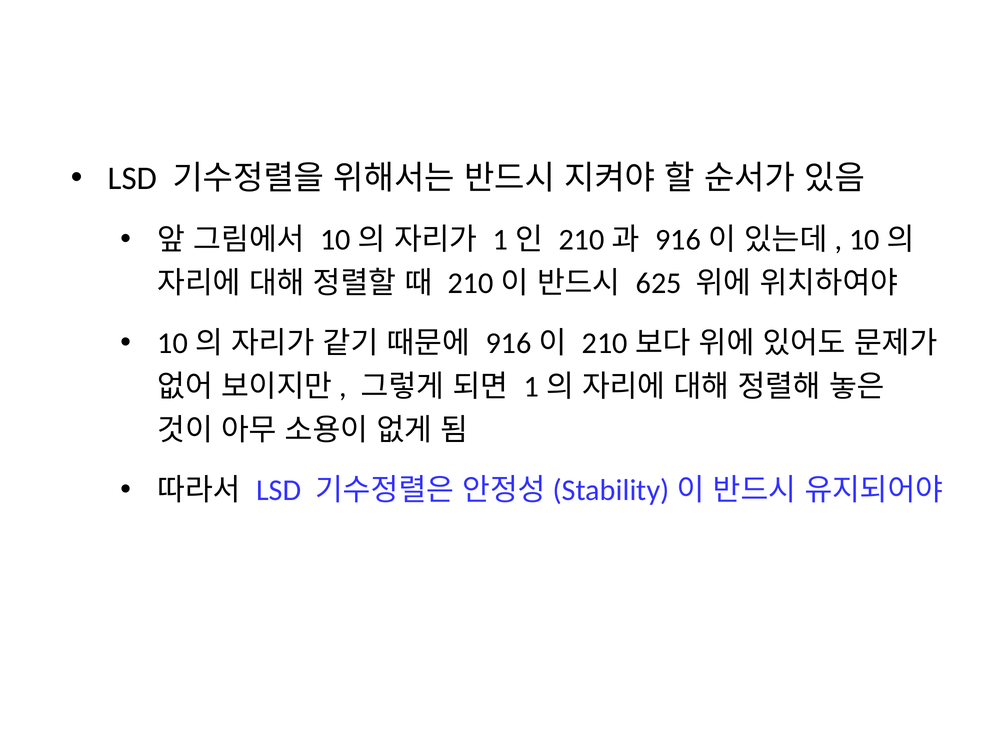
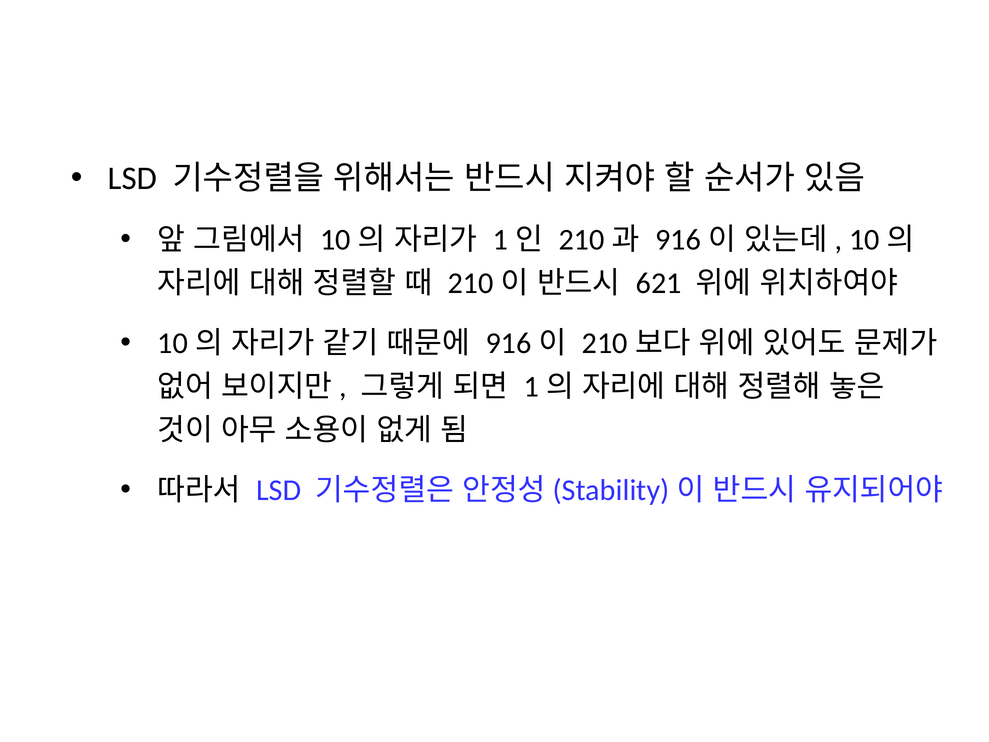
625: 625 -> 621 (659, 283)
